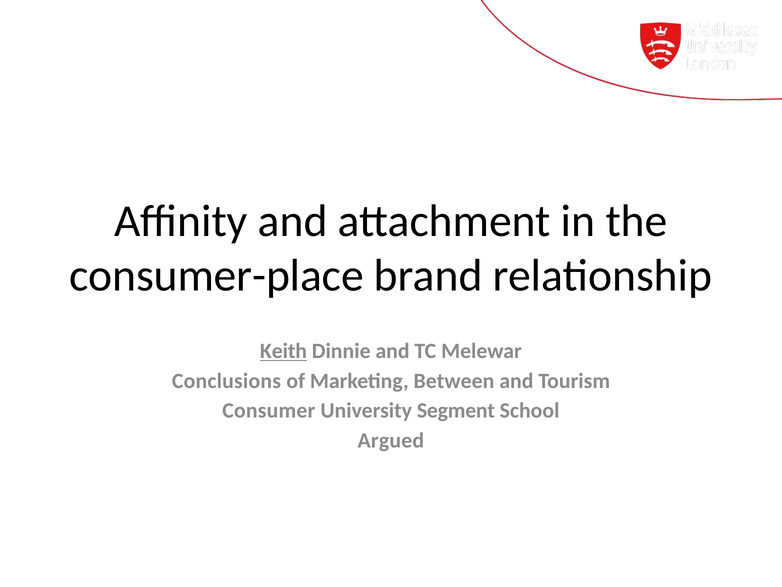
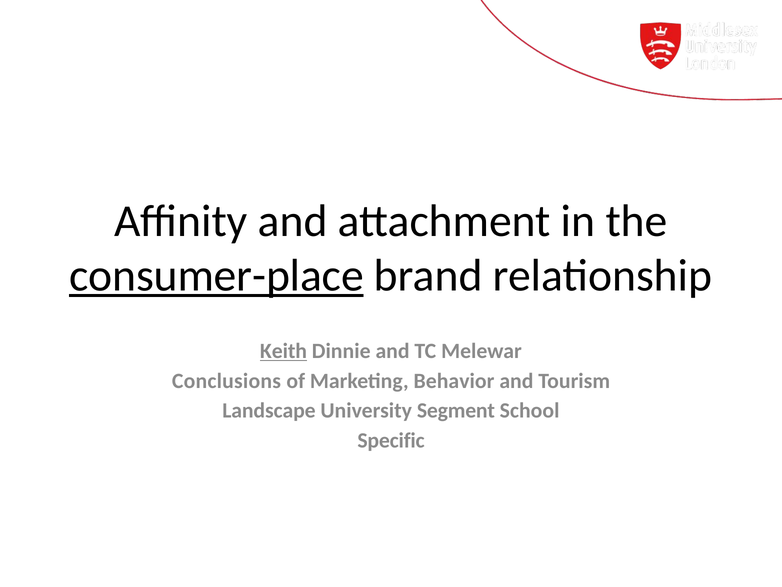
consumer-place underline: none -> present (216, 276)
Between: Between -> Behavior (454, 381)
Consumer: Consumer -> Landscape (269, 410)
Argued: Argued -> Specific (391, 440)
